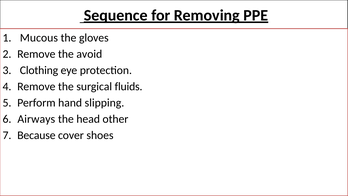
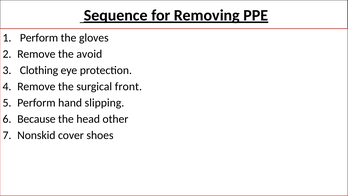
Mucous: Mucous -> Perform (39, 38)
fluids: fluids -> front (128, 86)
Airways: Airways -> Because (36, 119)
Because: Because -> Nonskid (36, 135)
